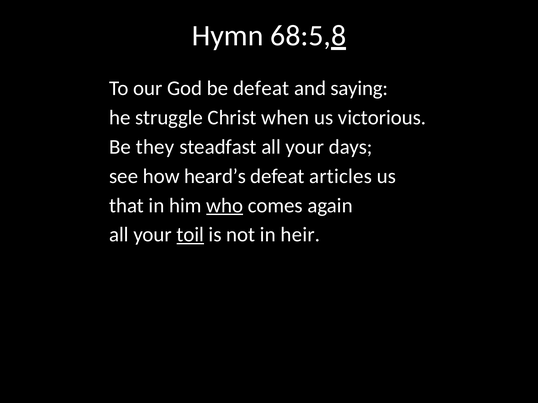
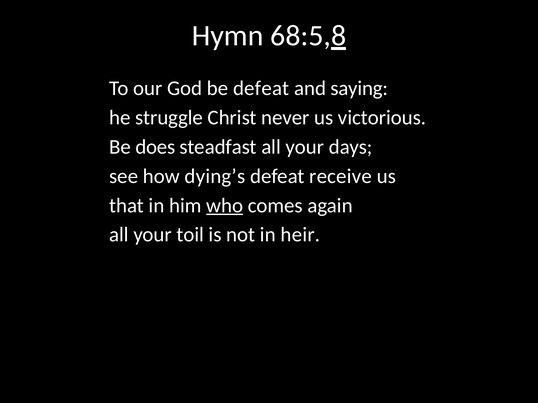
when: when -> never (285, 118)
they: they -> does (155, 147)
heard’s: heard’s -> dying’s (215, 176)
articles: articles -> receive (341, 176)
toil underline: present -> none (190, 235)
